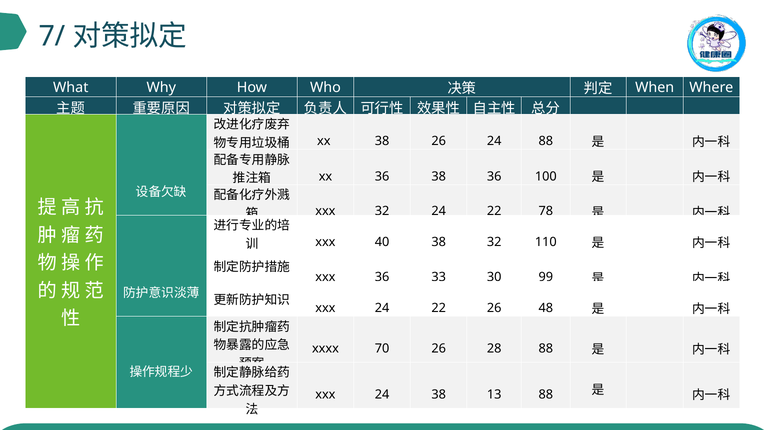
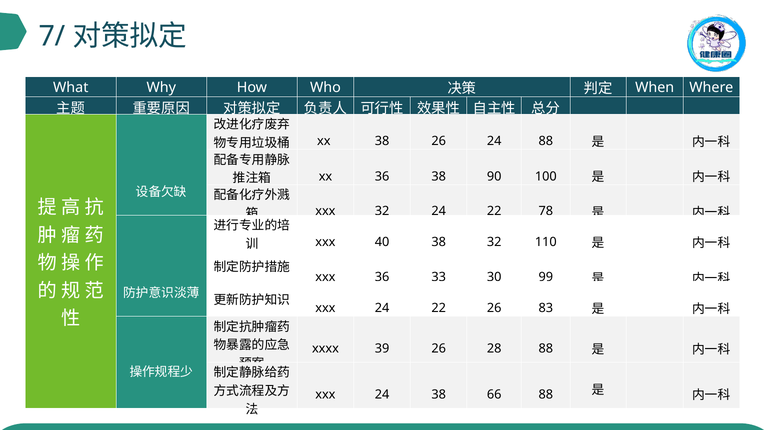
38 36: 36 -> 90 (494, 176)
48: 48 -> 83 (546, 308)
70: 70 -> 39 (382, 348)
13: 13 -> 66 (494, 394)
